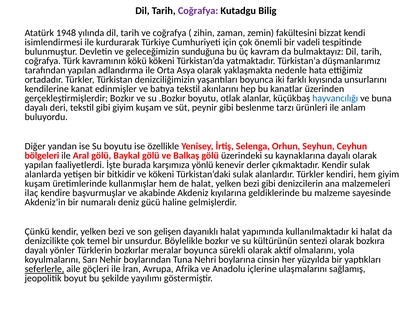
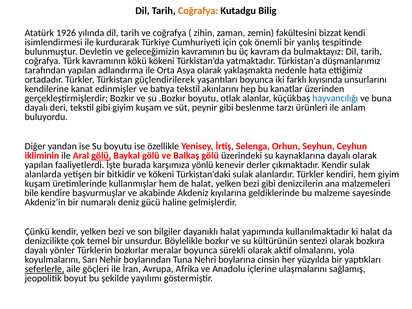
Coğrafya colour: purple -> orange (198, 11)
1948: 1948 -> 1926 (66, 33)
vadeli: vadeli -> yanlış (308, 42)
geleceğimizin sunduğuna: sunduğuna -> kavramının (203, 52)
denizciliğimizin: denizciliğimizin -> güçlendirilerek (165, 80)
bölgeleri: bölgeleri -> ikliminin (42, 156)
gölü underline: none -> present (101, 156)
ilaç: ilaç -> bile (32, 193)
gelişen: gelişen -> bilgiler (167, 232)
